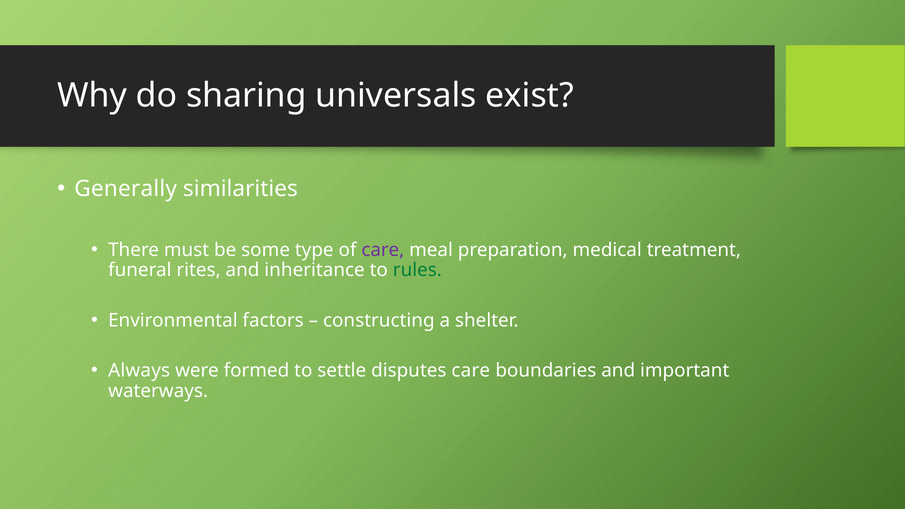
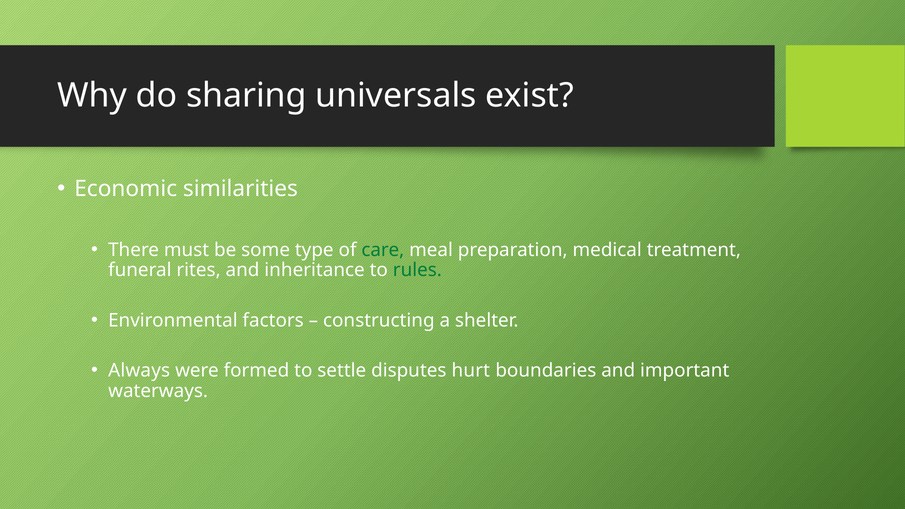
Generally: Generally -> Economic (126, 189)
care colour: purple -> green (383, 250)
disputes care: care -> hurt (471, 371)
